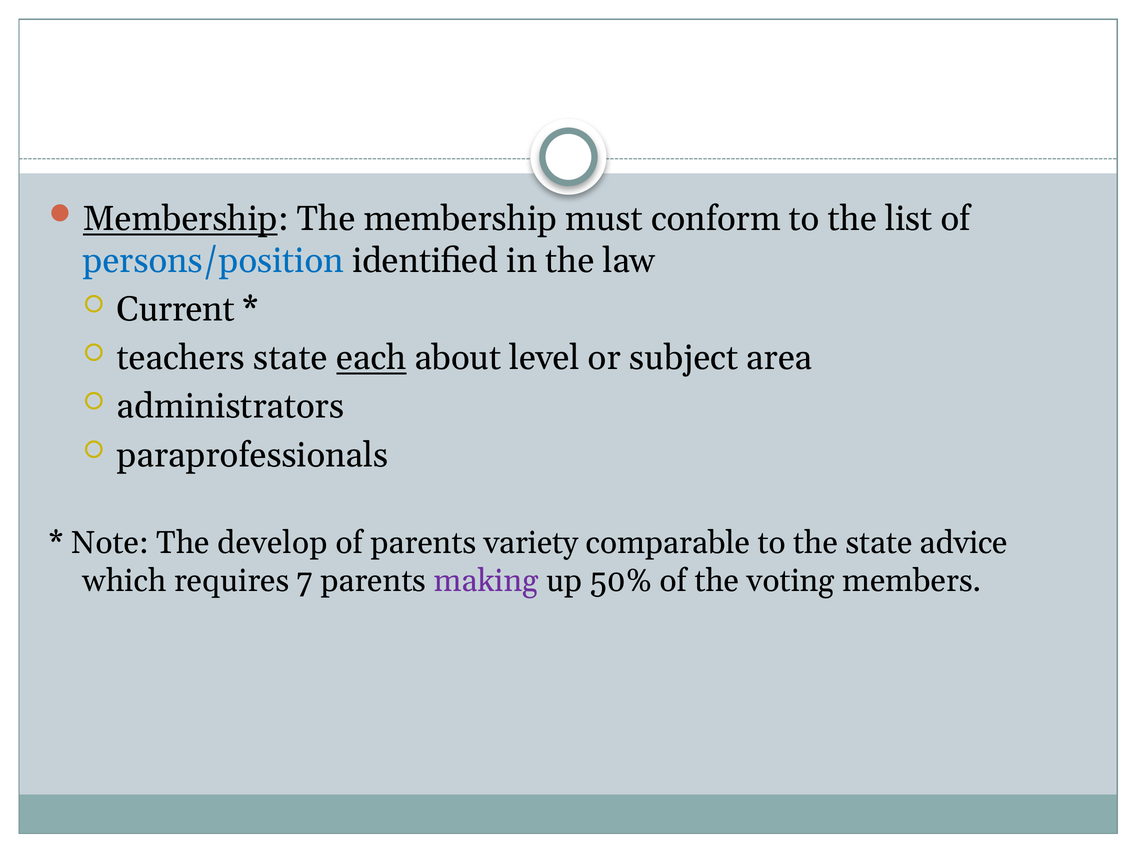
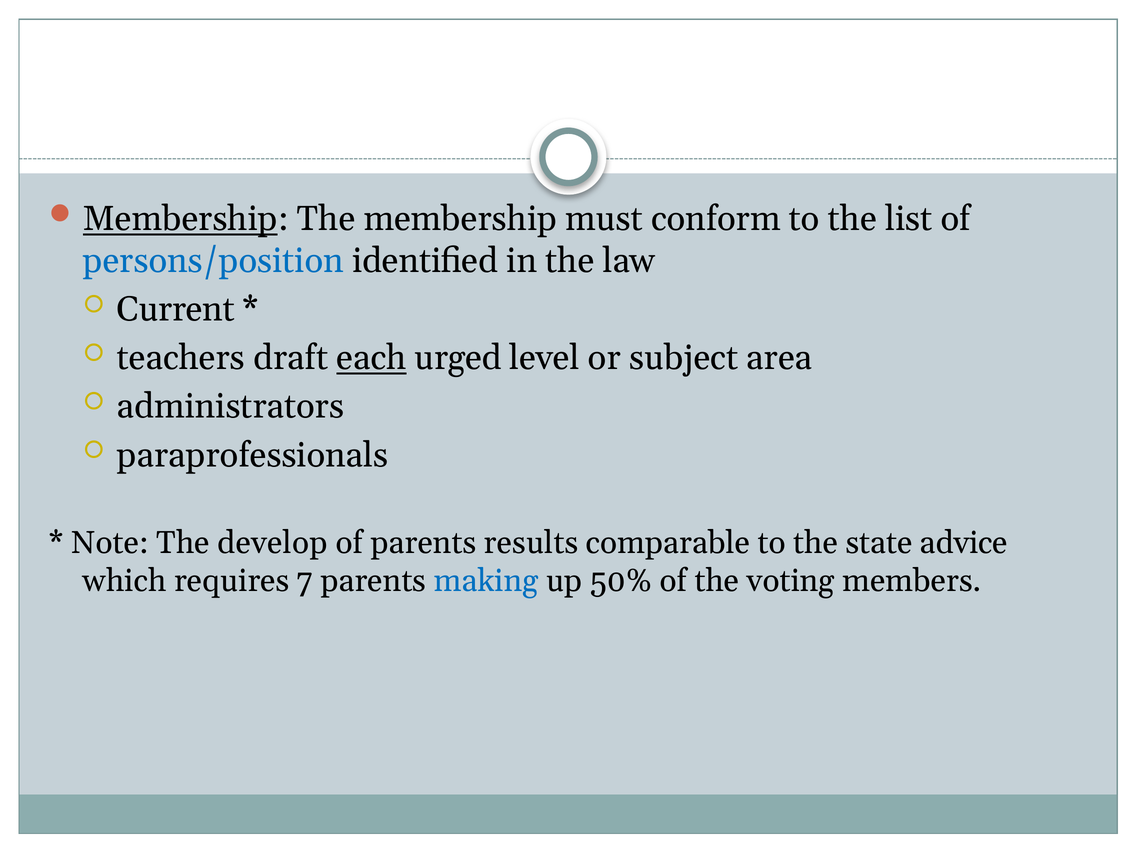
teachers state: state -> draft (291, 358)
about: about -> urged (458, 358)
variety: variety -> results (531, 543)
making colour: purple -> blue (486, 581)
